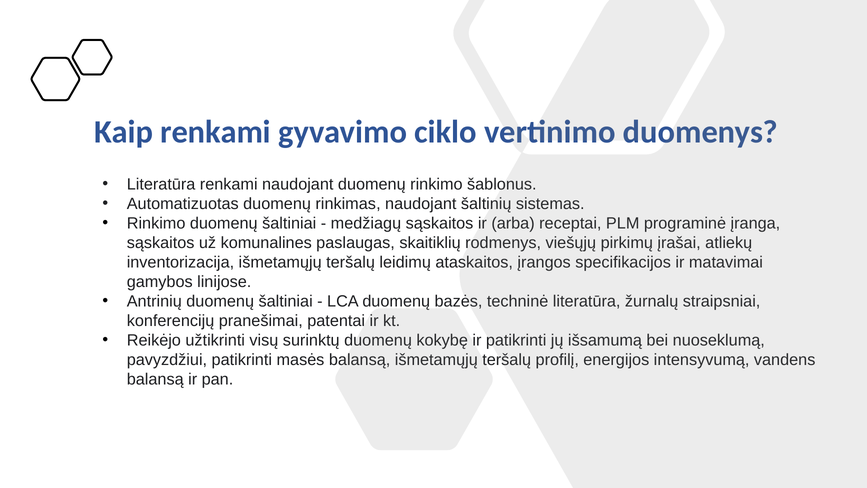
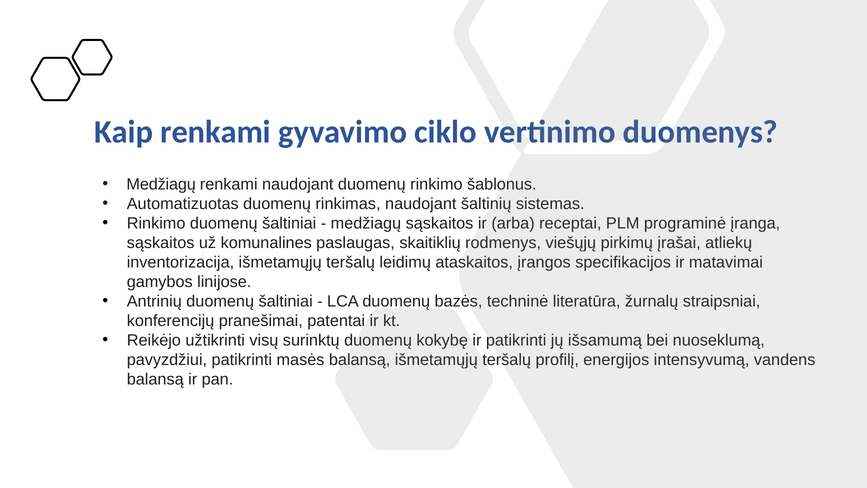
Literatūra: Literatūra -> Medžiagų (161, 184)
